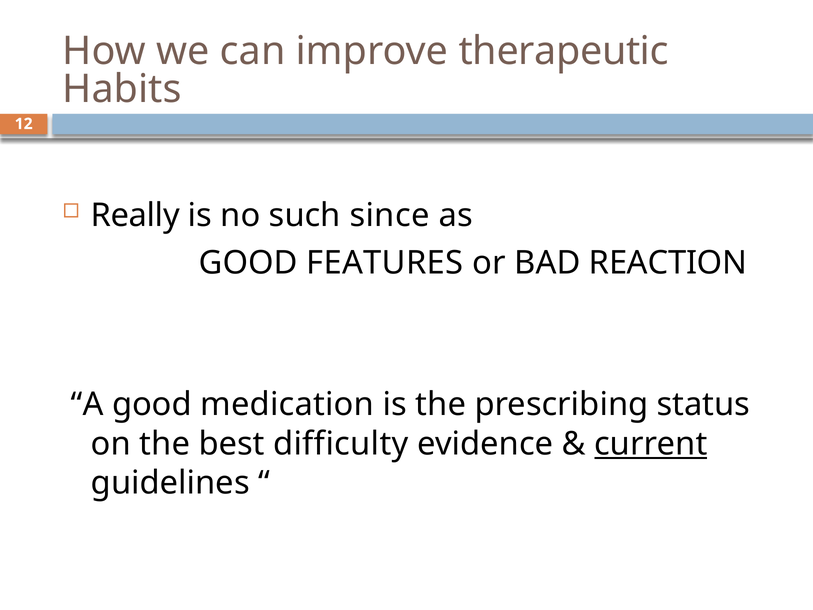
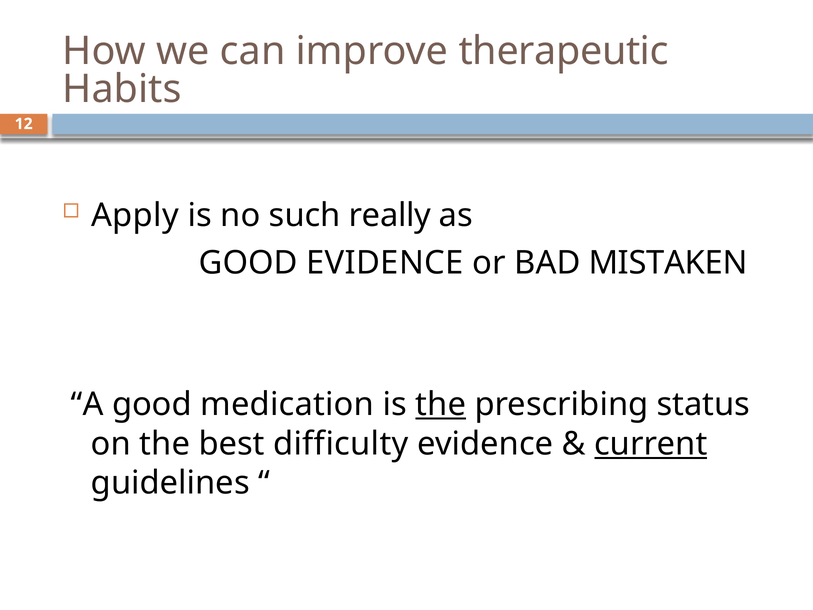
Really: Really -> Apply (135, 215)
since: since -> really (390, 215)
GOOD FEATURES: FEATURES -> EVIDENCE (385, 263)
REACTION: REACTION -> MISTAKEN (668, 263)
the underline: none -> present (441, 404)
